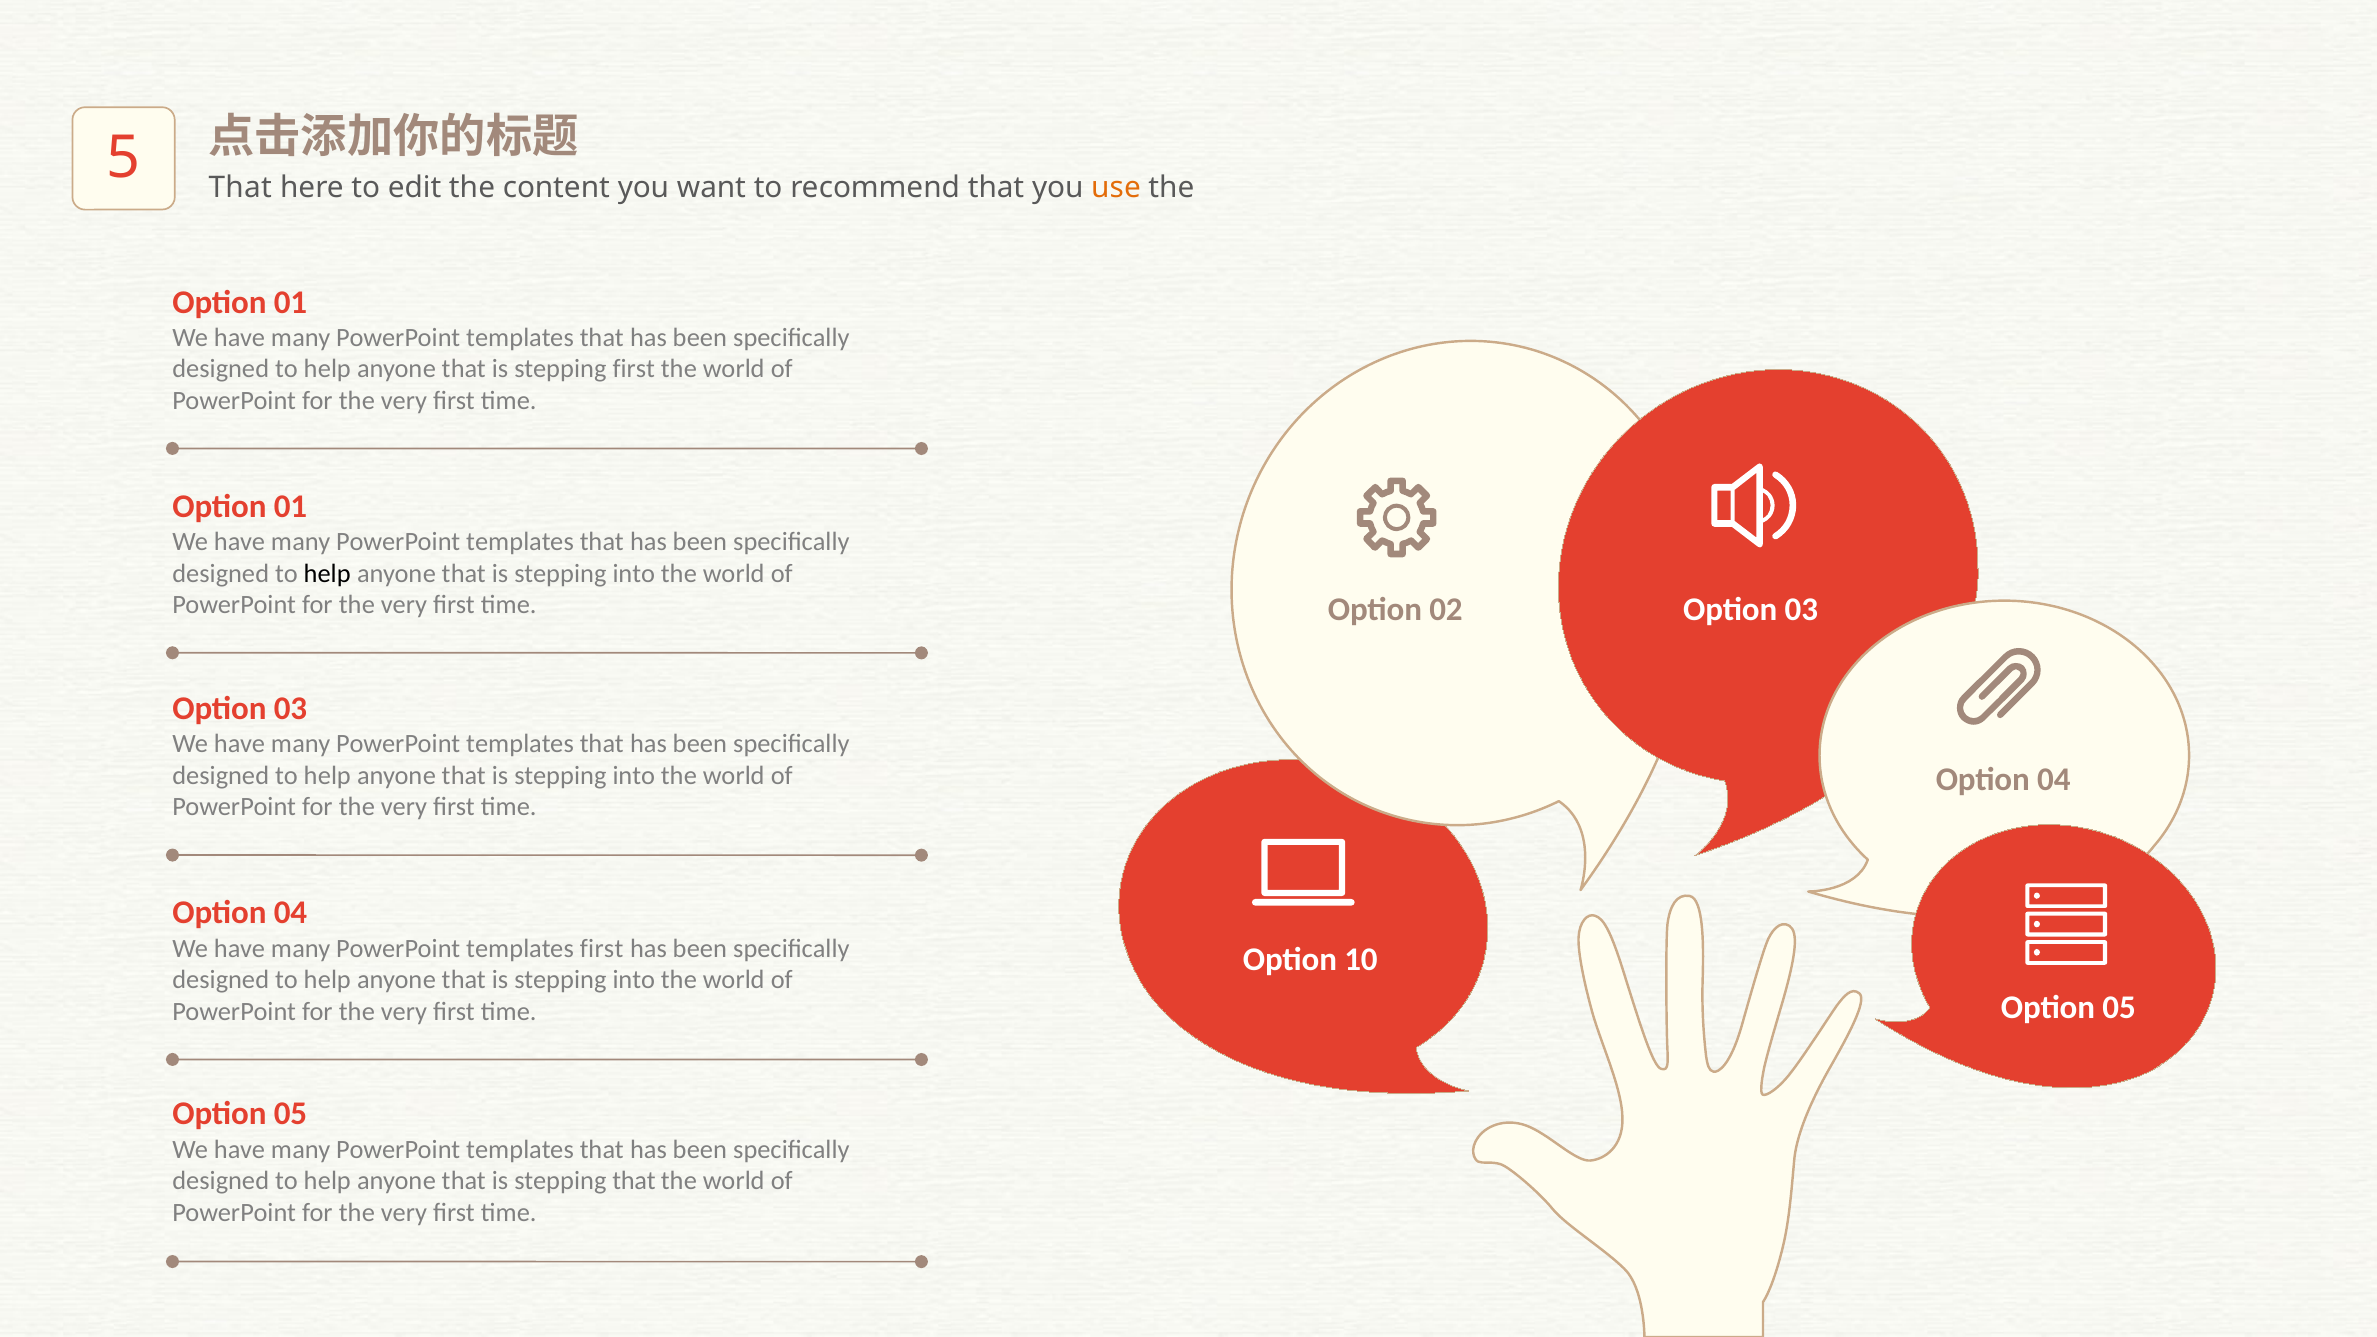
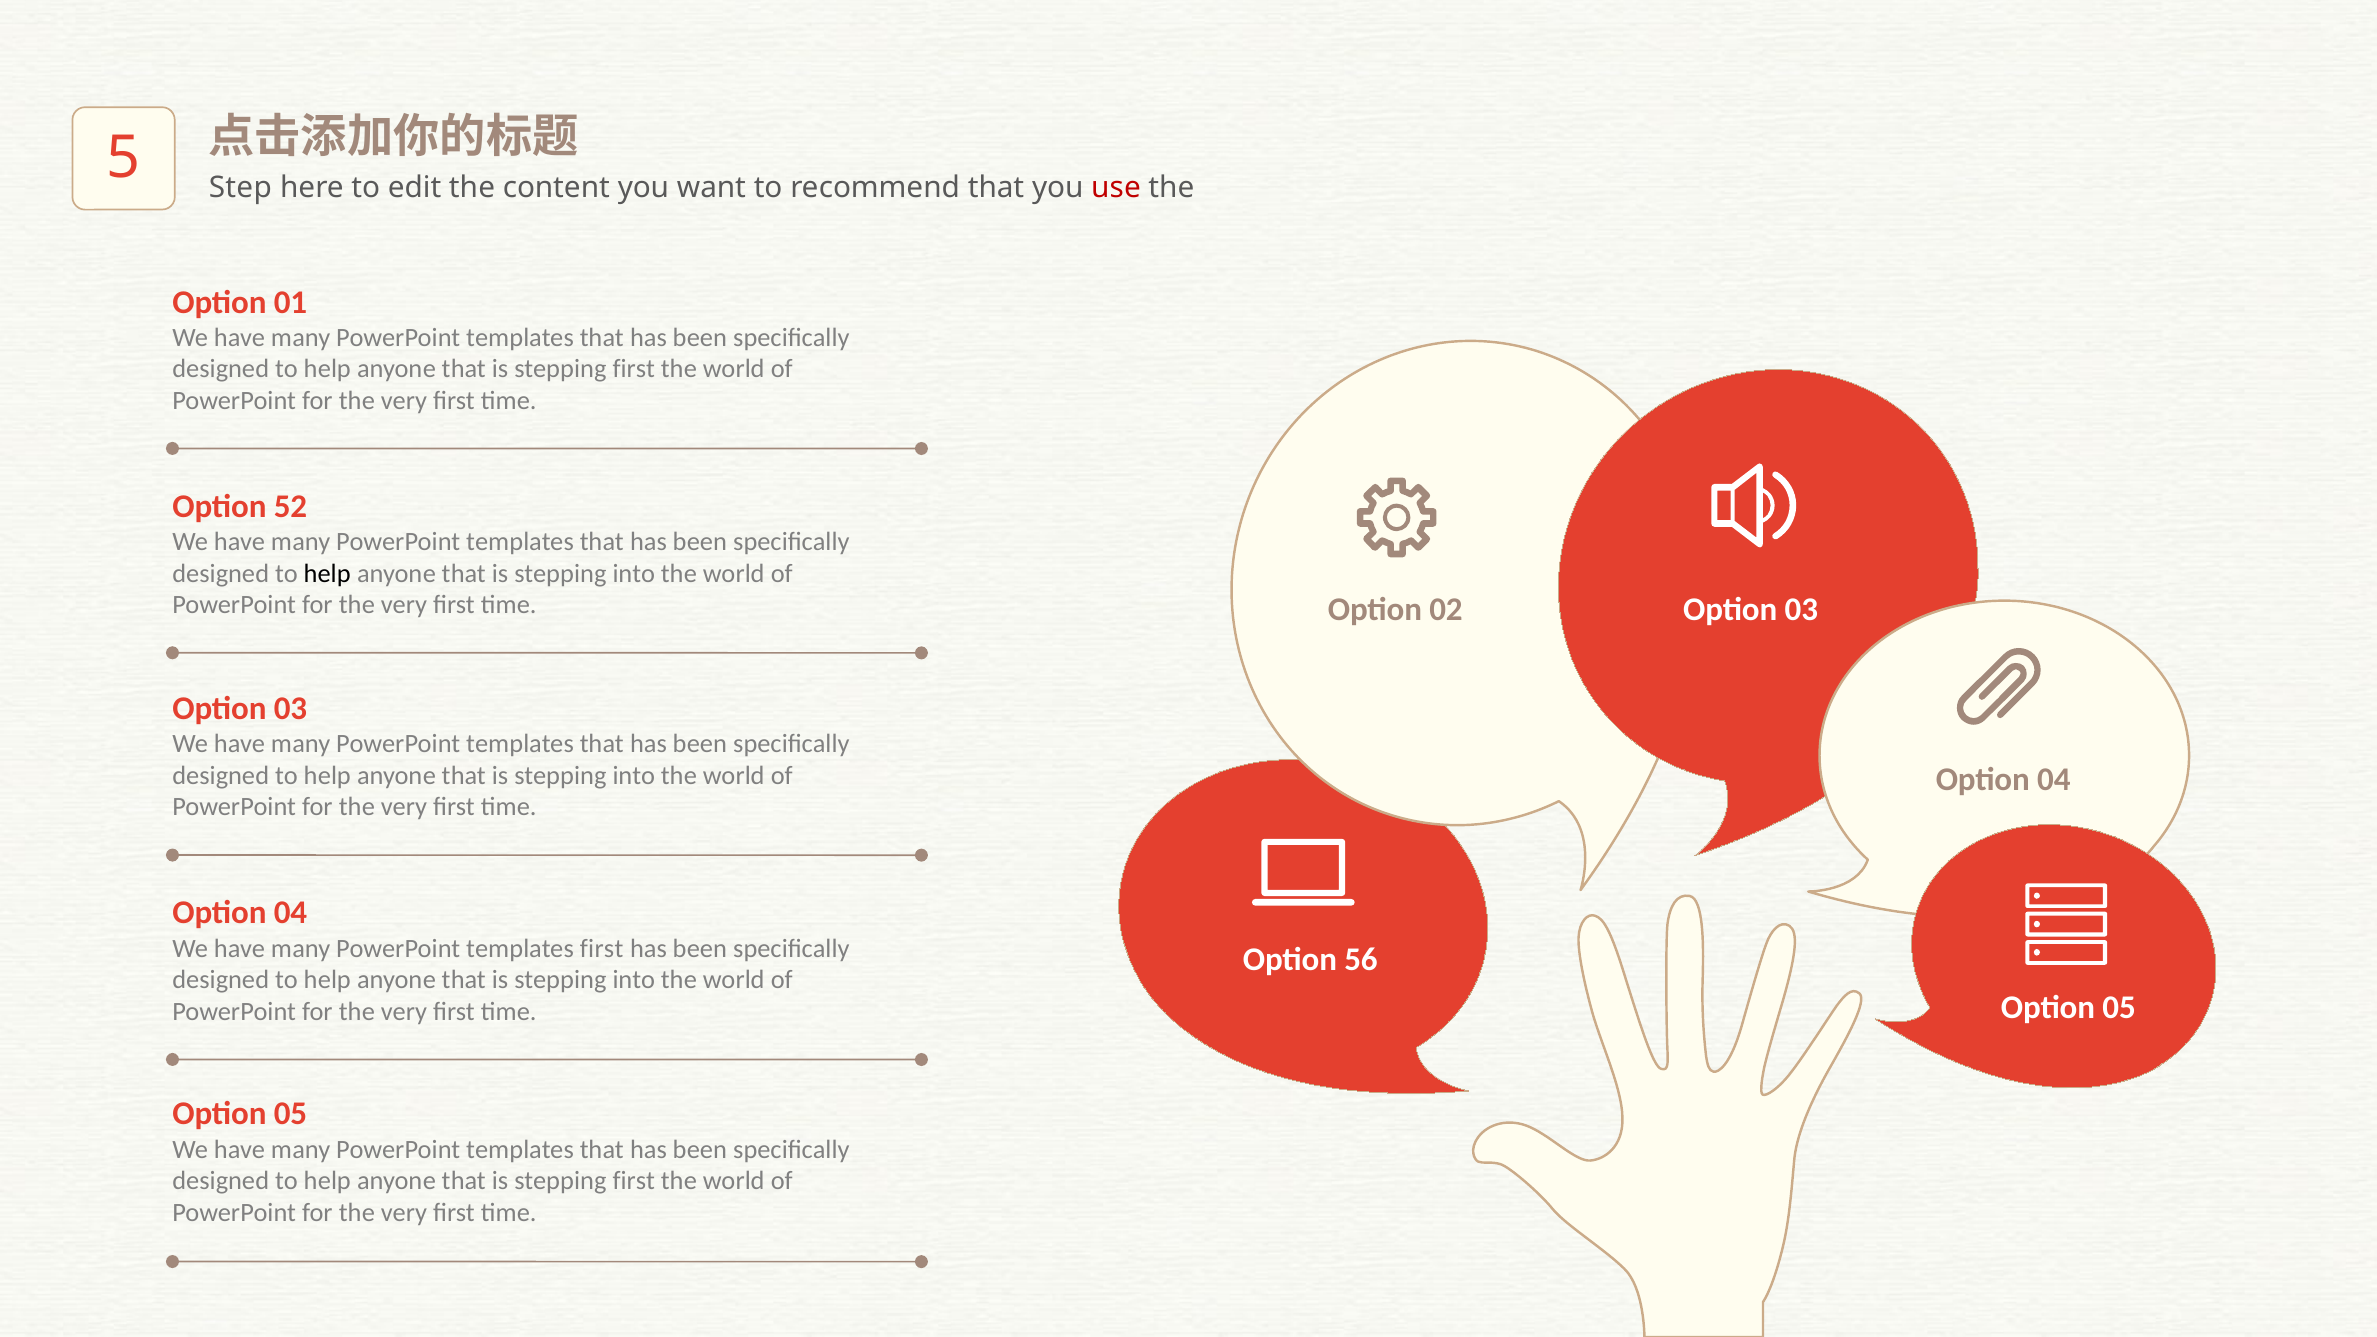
That: That -> Step (240, 187)
use colour: orange -> red (1116, 187)
01: 01 -> 52 (290, 506)
10: 10 -> 56 (1361, 959)
that: that -> first (634, 1181)
